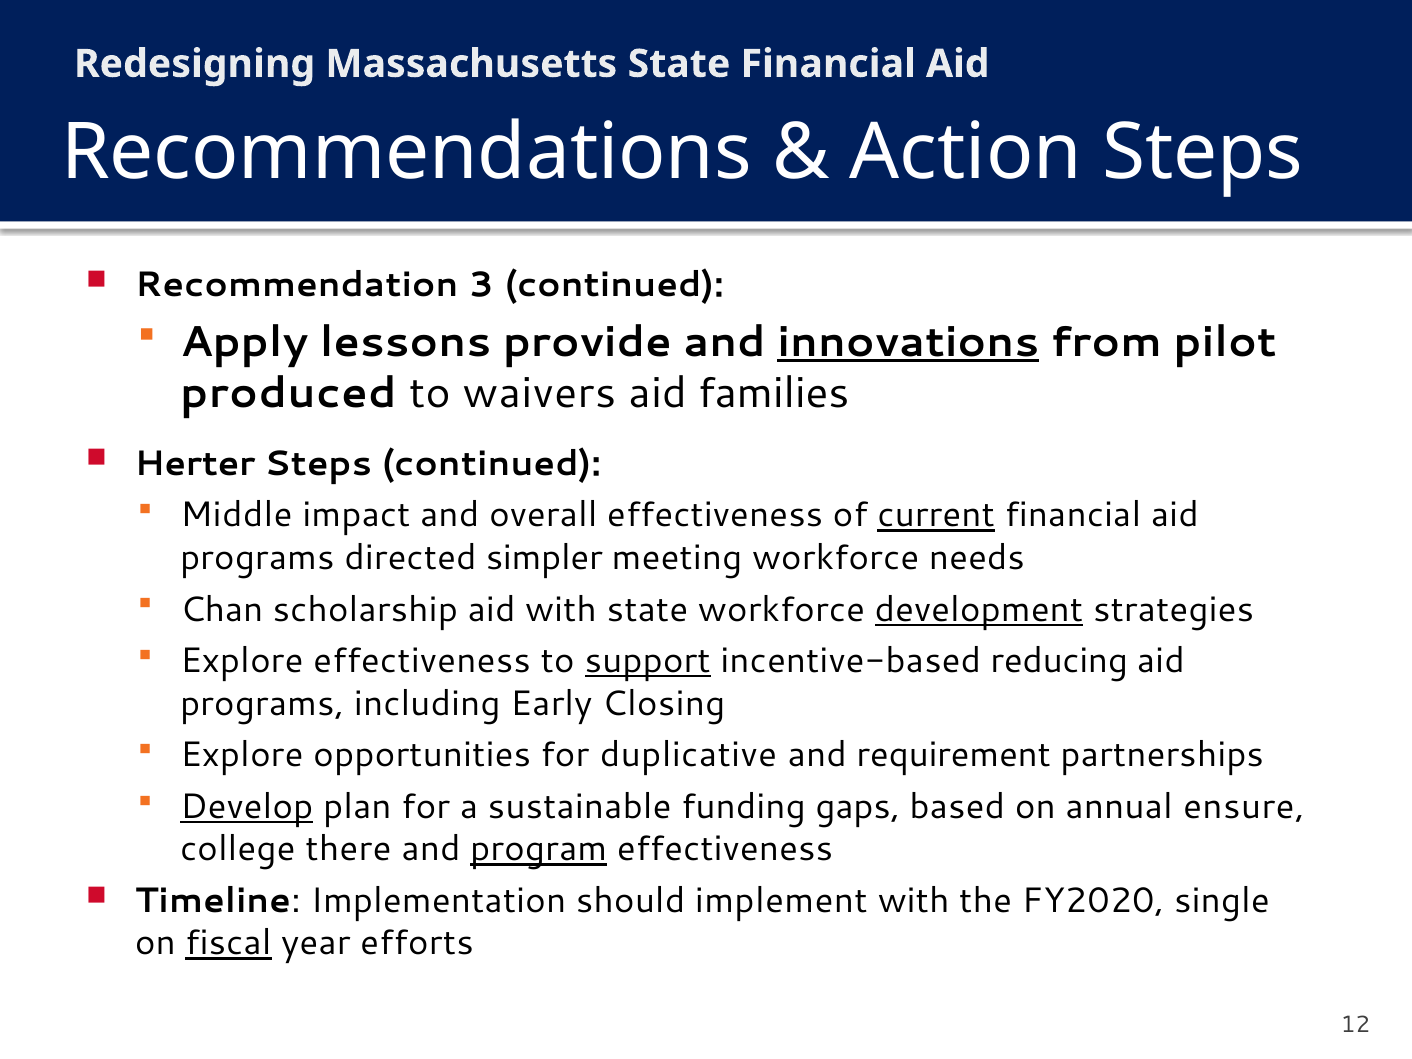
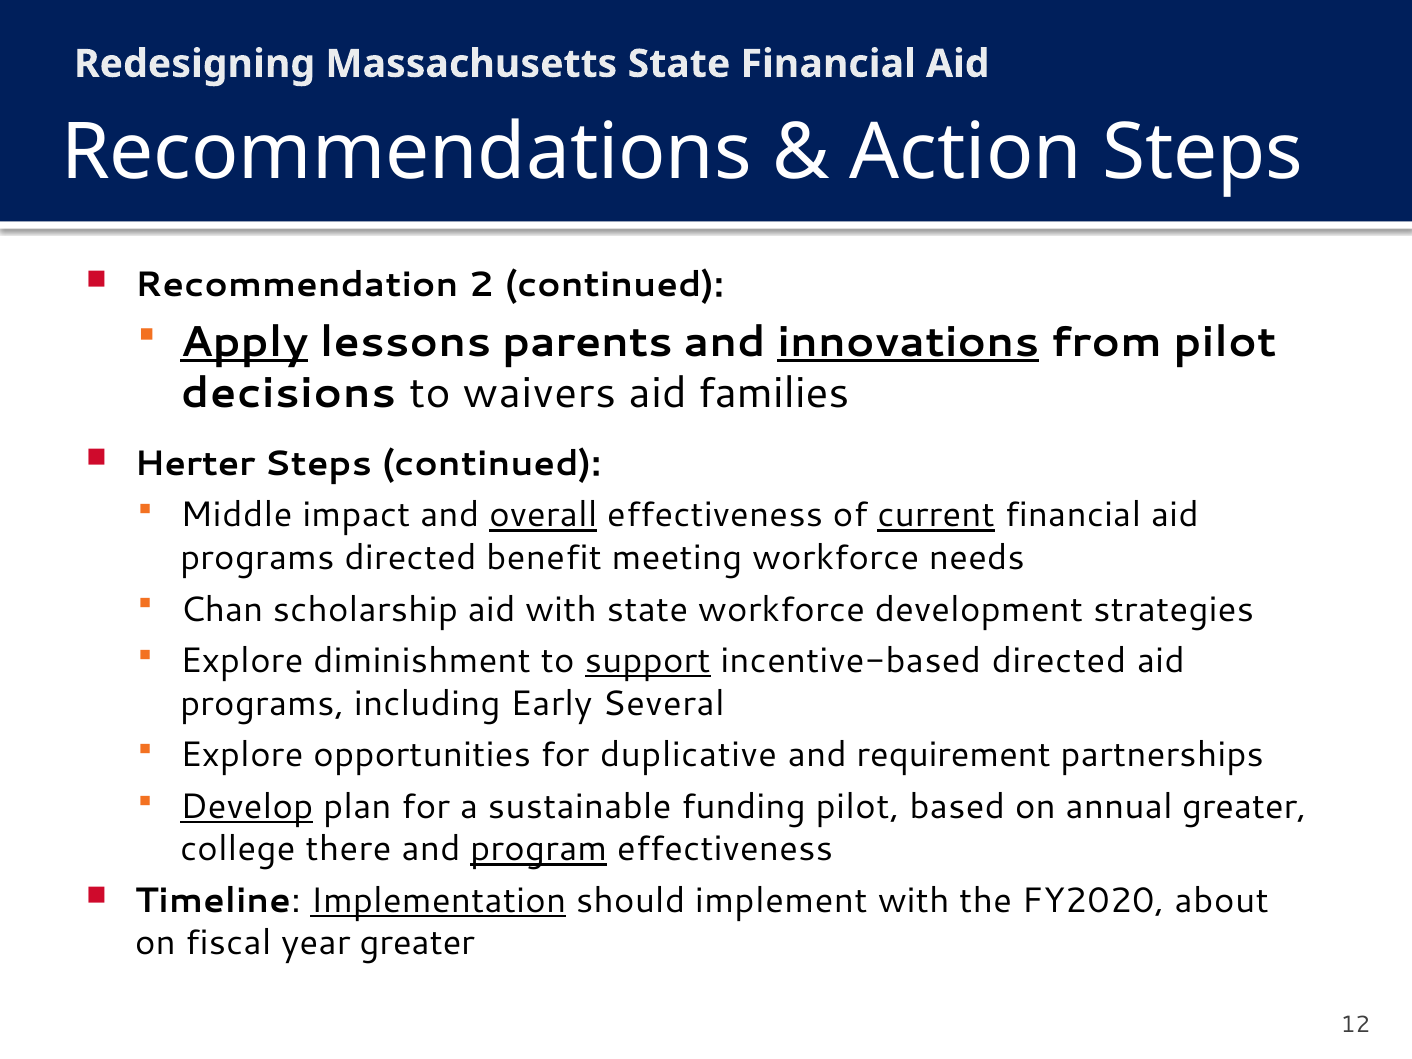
3: 3 -> 2 (481, 285)
Apply underline: none -> present (244, 342)
provide: provide -> parents (587, 342)
produced: produced -> decisions (288, 394)
overall underline: none -> present (543, 515)
simpler: simpler -> benefit (544, 558)
development underline: present -> none (979, 609)
Explore effectiveness: effectiveness -> diminishment (422, 661)
incentive-based reducing: reducing -> directed (1059, 661)
Closing: Closing -> Several (664, 704)
funding gaps: gaps -> pilot (858, 807)
annual ensure: ensure -> greater (1244, 807)
Implementation underline: none -> present (438, 901)
single: single -> about (1222, 901)
fiscal underline: present -> none (229, 943)
year efforts: efforts -> greater (417, 943)
